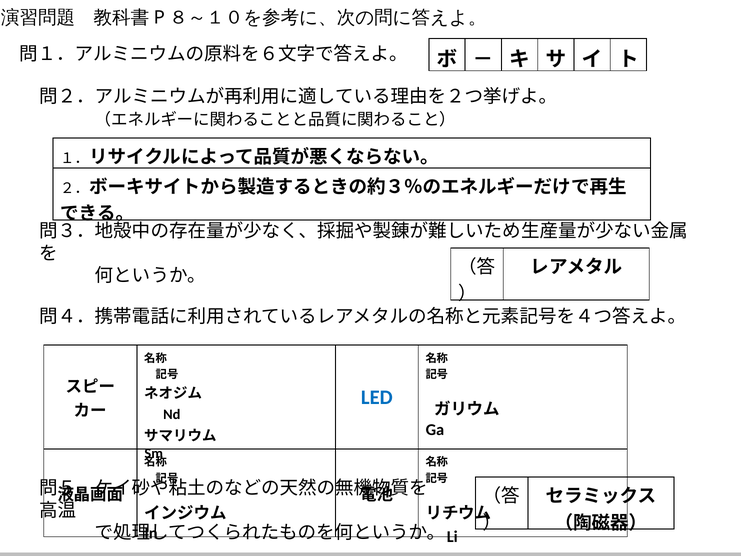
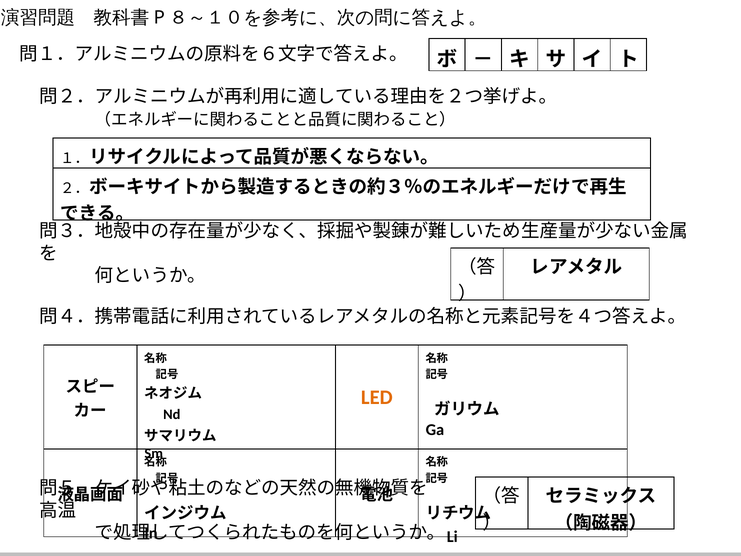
LED colour: blue -> orange (377, 397)
